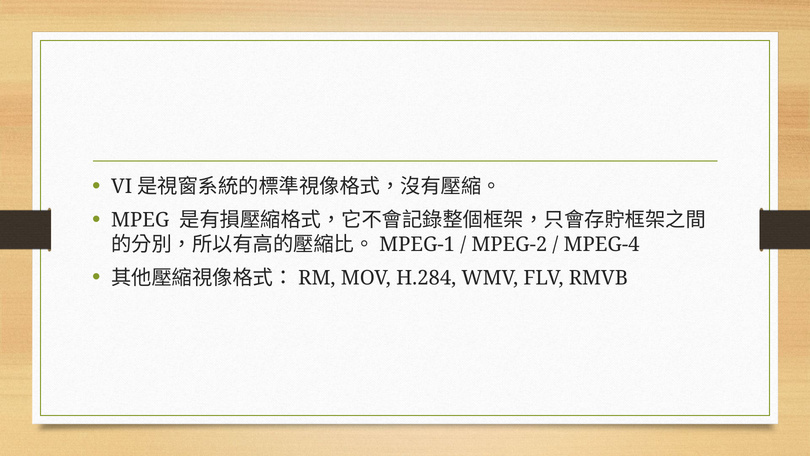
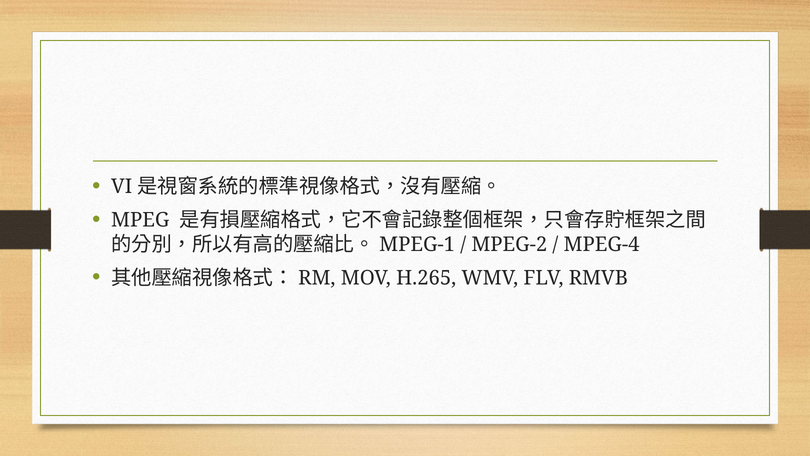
H.284: H.284 -> H.265 (426, 278)
